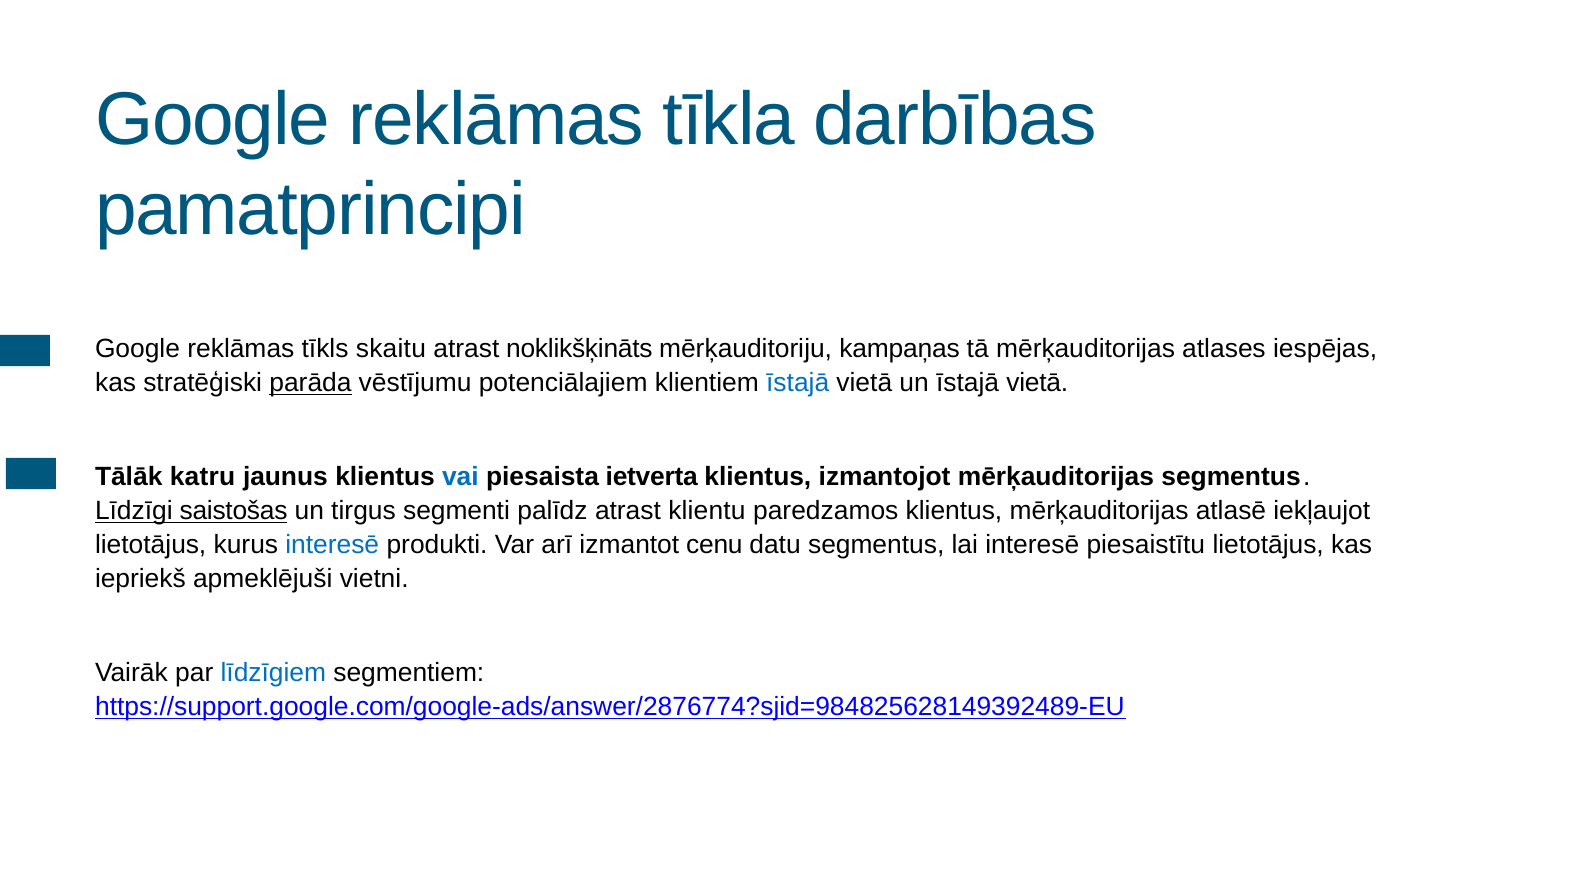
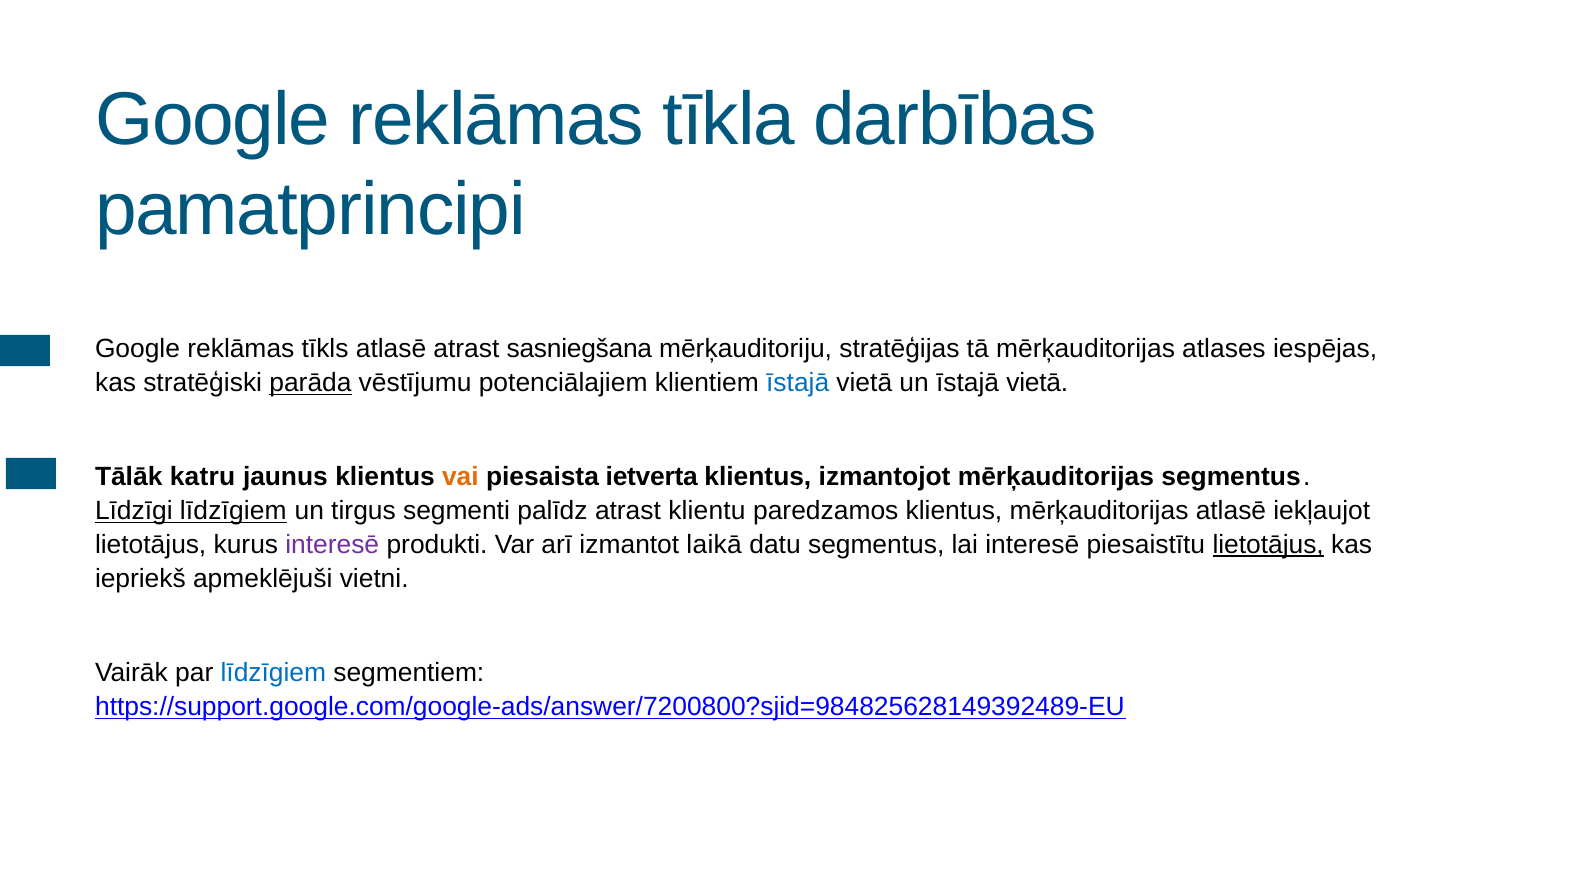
tīkls skaitu: skaitu -> atlasē (391, 349)
noklikšķināts: noklikšķināts -> sasniegšana (579, 349)
kampaņas: kampaņas -> stratēģijas (899, 349)
vai colour: blue -> orange (460, 477)
Līdzīgi saistošas: saistošas -> līdzīgiem (233, 511)
interesē colour: blue -> purple (332, 545)
cenu: cenu -> laikā (714, 545)
lietotājus underline: none -> present (1268, 545)
https://support.google.com/google-ads/answer/2876774?sjid=984825628149392489-EU: https://support.google.com/google-ads/answer/2876774?sjid=984825628149392489-EU -> https://support.google.com/google-ads/answer/7200800?sjid=984825628149392489-EU (610, 707)
